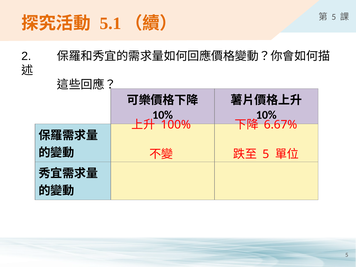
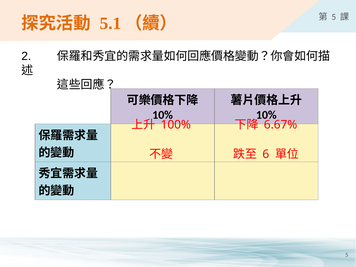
5: 5 -> 6 (266, 154)
